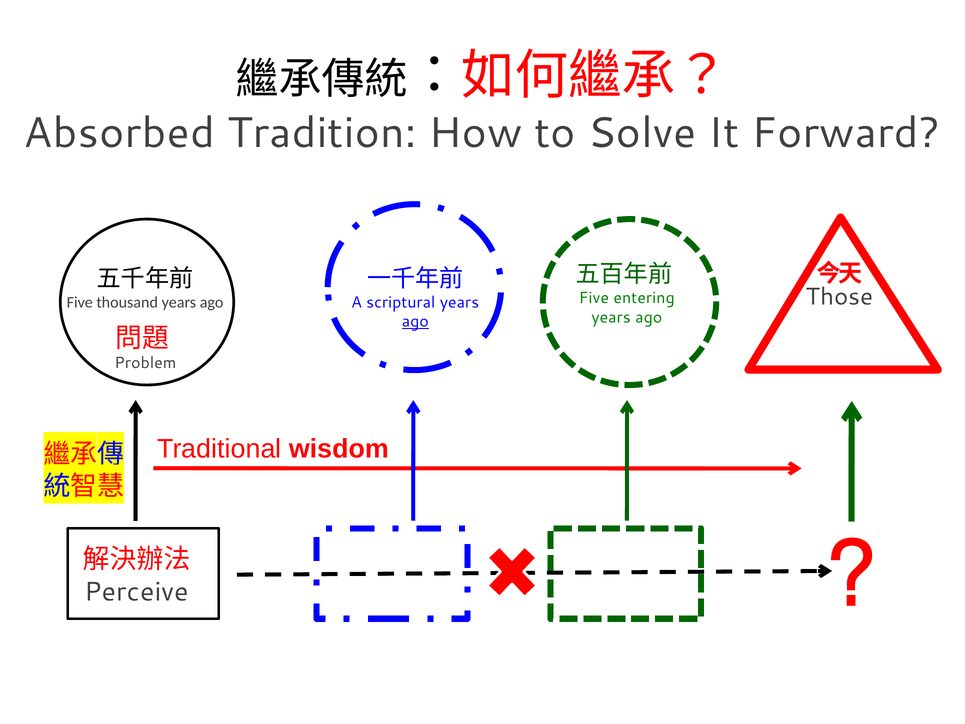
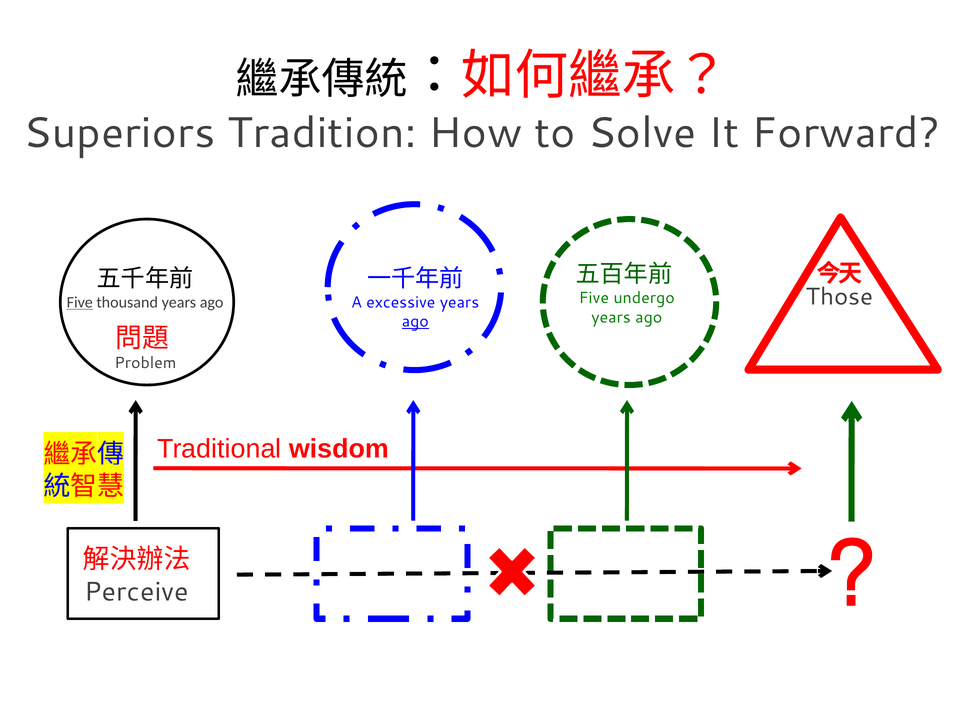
Absorbed: Absorbed -> Superiors (119, 133)
entering: entering -> undergo (644, 298)
Five underline: none -> present (80, 302)
scriptural: scriptural -> excessive (401, 302)
